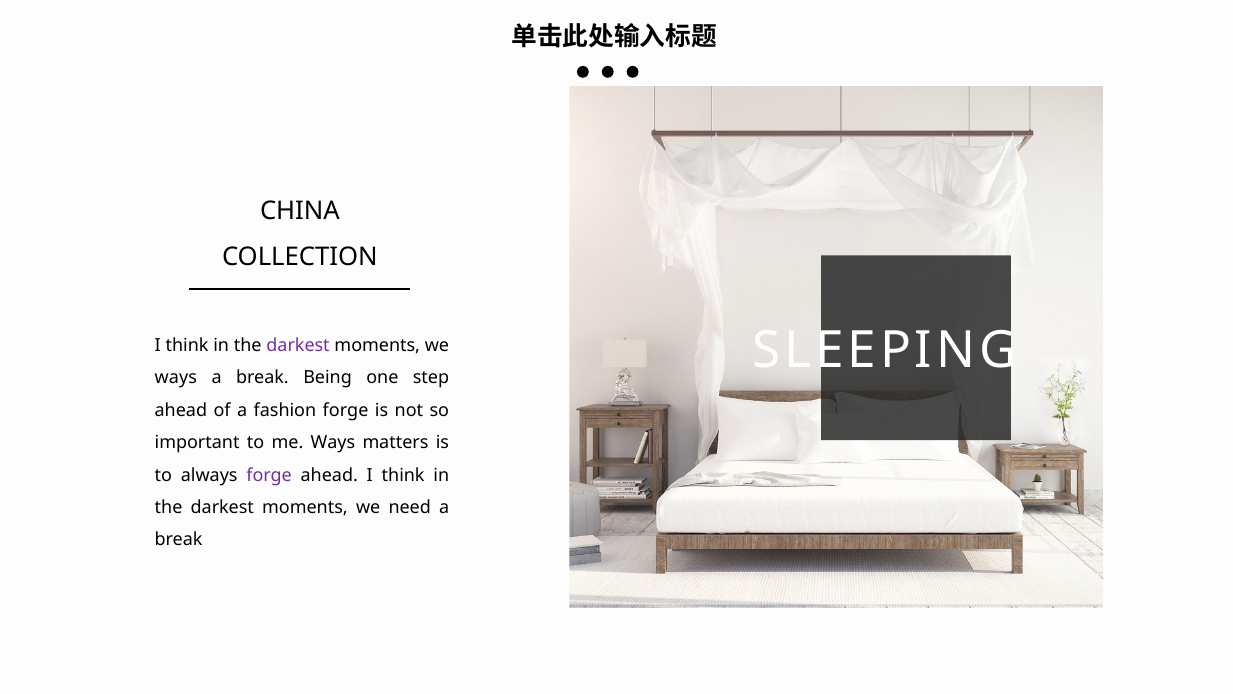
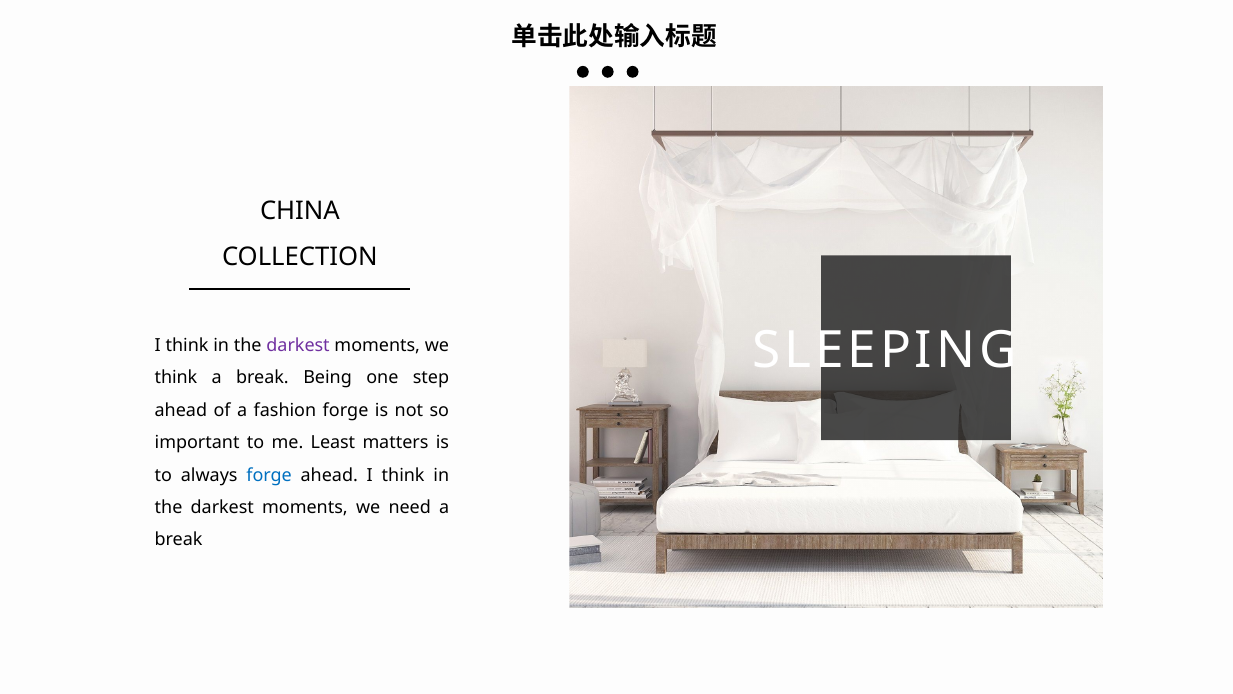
ways: ways -> think (176, 378)
me Ways: Ways -> Least (333, 442)
forge colour: purple -> blue (269, 475)
